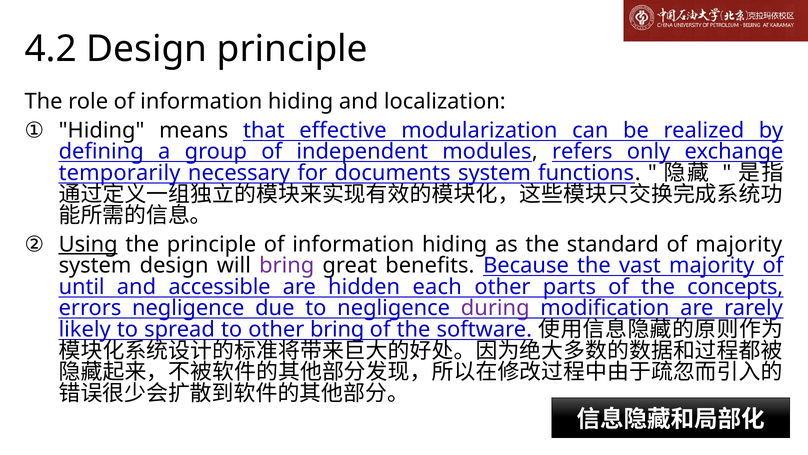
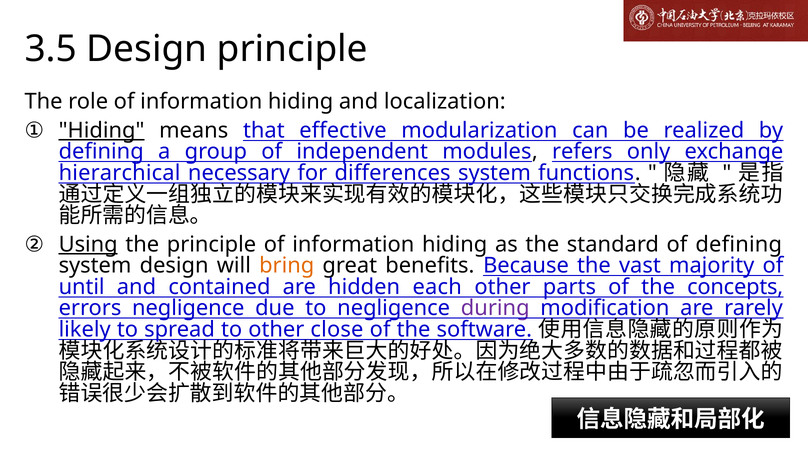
4.2: 4.2 -> 3.5 (51, 49)
Hiding underline: none -> present (102, 130)
temporarily: temporarily -> hierarchical (120, 173)
documents: documents -> differences (393, 173)
of majority: majority -> defining (739, 244)
bring colour: purple -> orange (287, 265)
accessible: accessible -> contained (219, 287)
other bring: bring -> close (337, 329)
